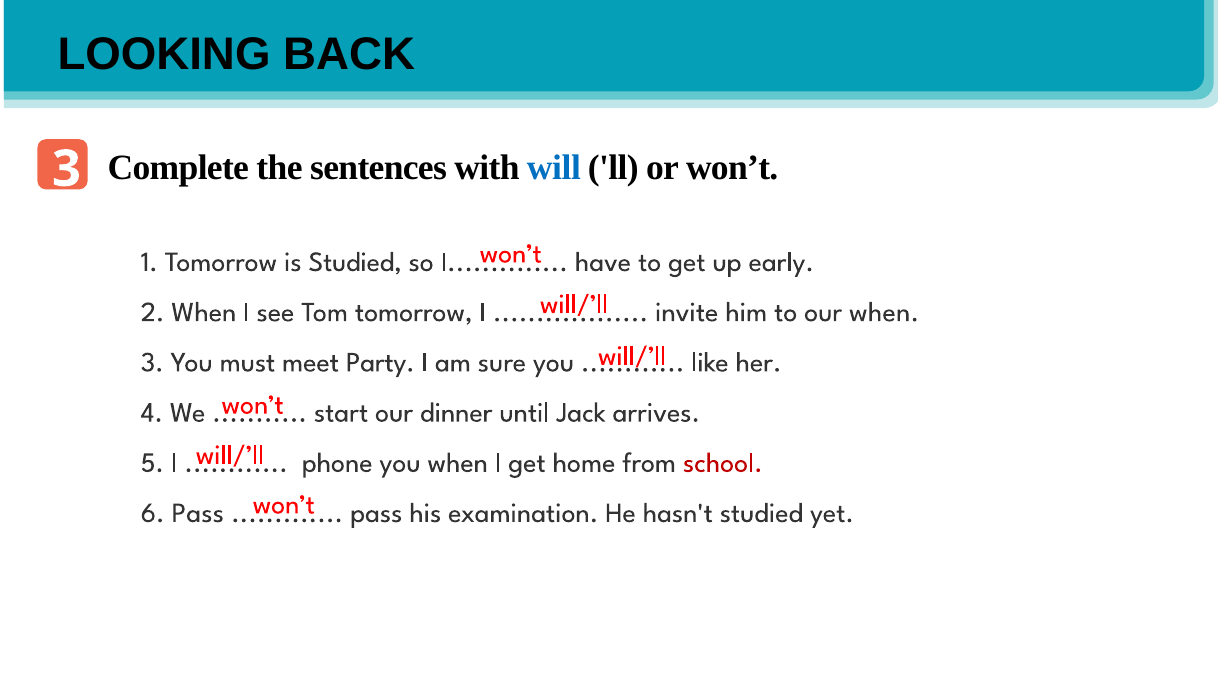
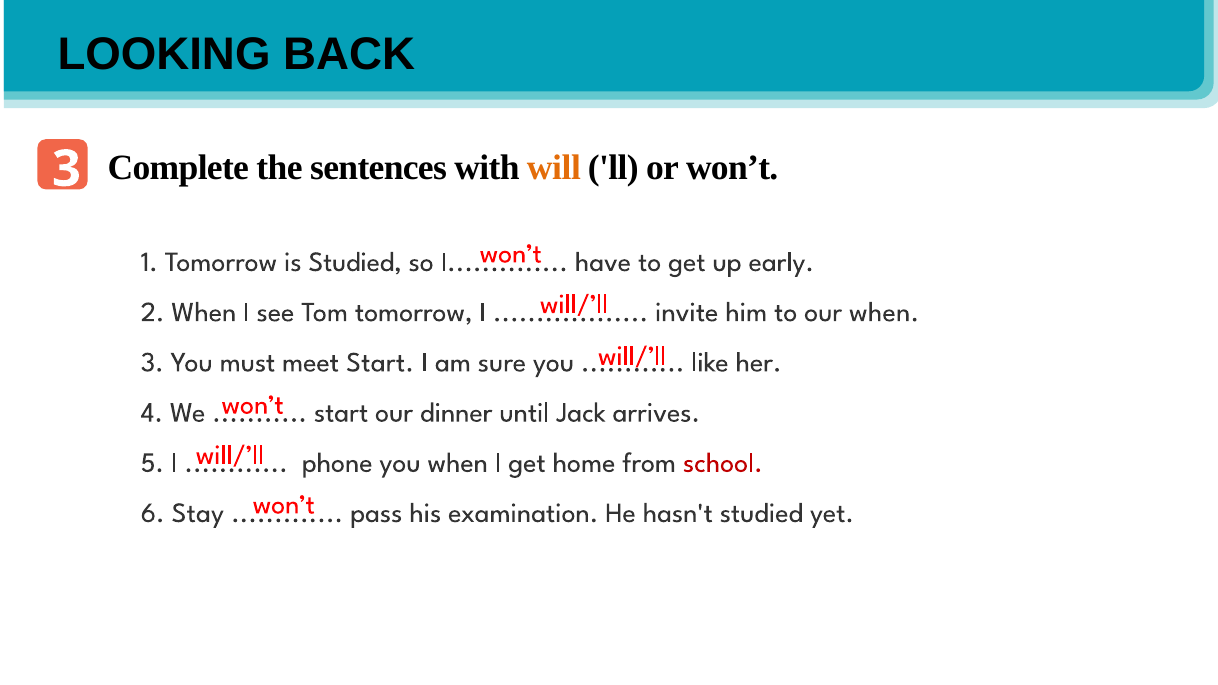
will colour: blue -> orange (554, 168)
meet Party: Party -> Start (380, 362)
6 Pass: Pass -> Stay (198, 513)
